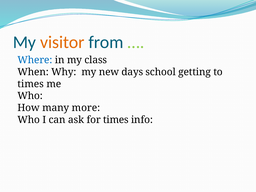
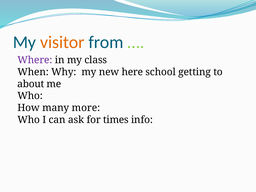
Where colour: blue -> purple (35, 60)
days: days -> here (132, 72)
times: times -> about (31, 84)
